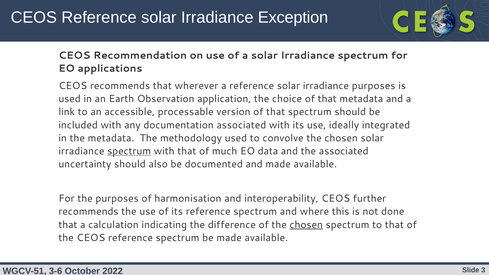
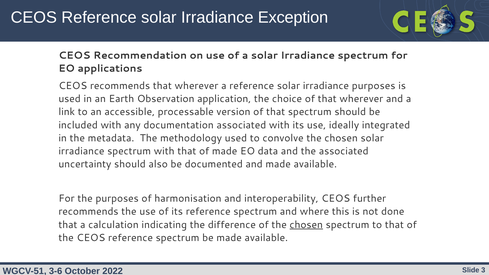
of that metadata: metadata -> wherever (361, 99)
spectrum underline: present -> none (129, 151)
of much: much -> made (225, 151)
